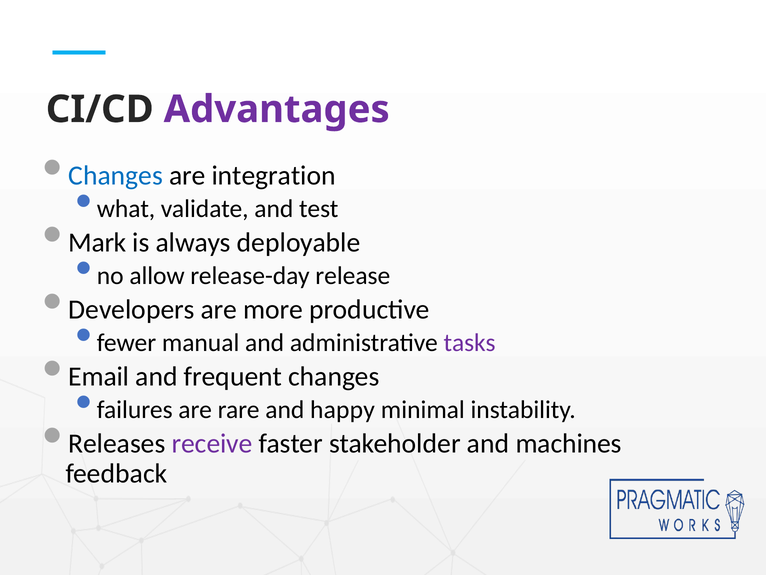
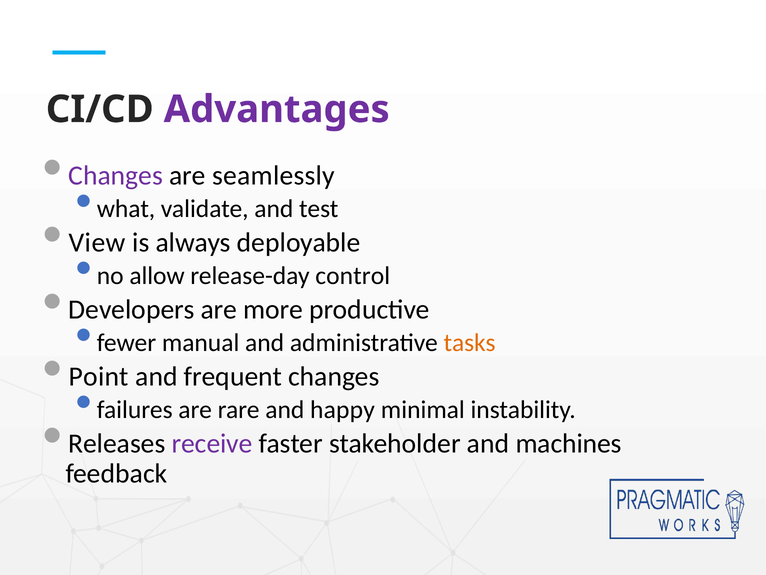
Changes colour: blue -> purple (116, 175)
integration: integration -> seamlessly (273, 175)
Mark: Mark -> View (97, 242)
release: release -> control (353, 275)
tasks colour: purple -> orange (470, 342)
Email: Email -> Point (99, 376)
